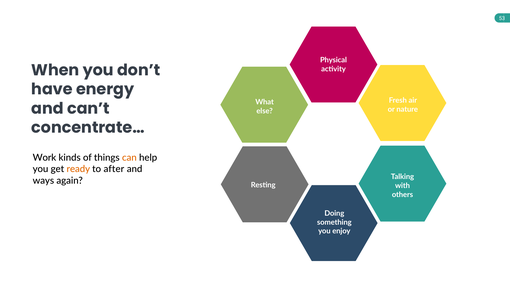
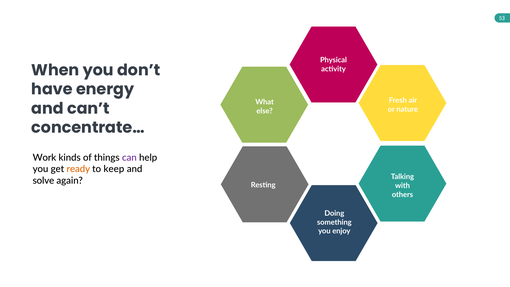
can colour: orange -> purple (129, 158)
after: after -> keep (114, 169)
ways: ways -> solve (43, 180)
